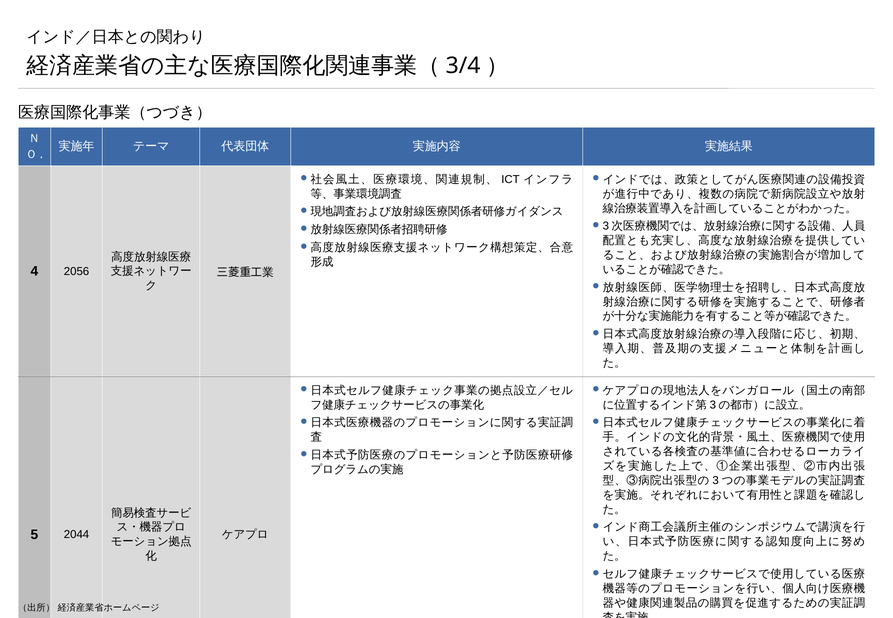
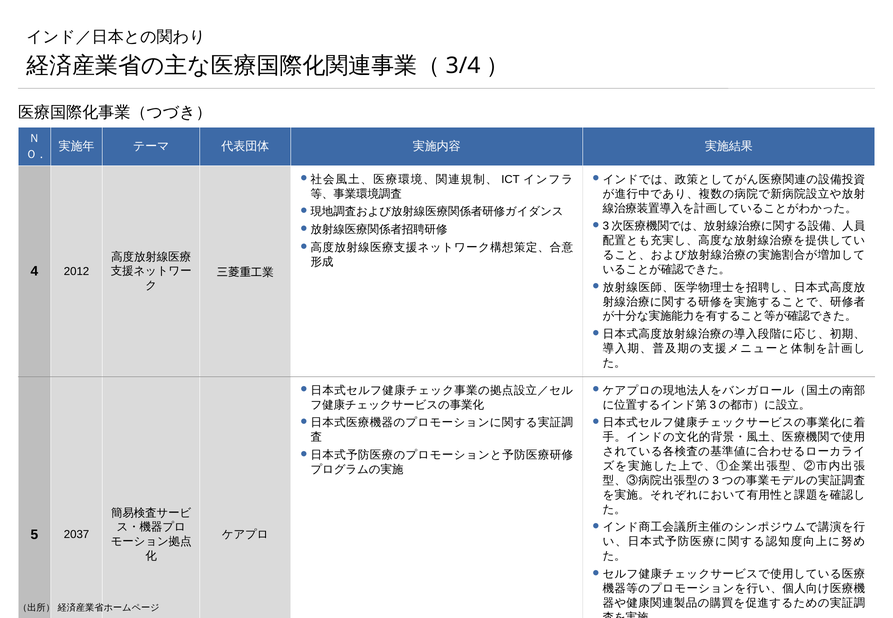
2056: 2056 -> 2012 (77, 271)
2044: 2044 -> 2037 (77, 535)
